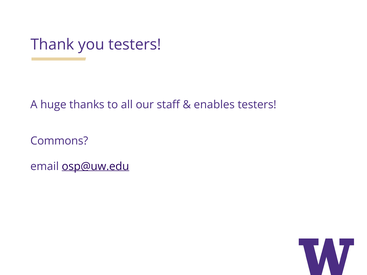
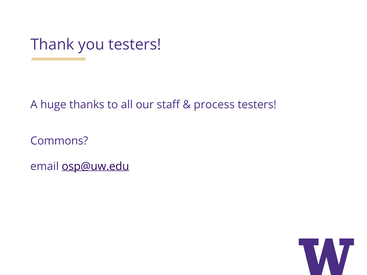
enables: enables -> process (214, 105)
